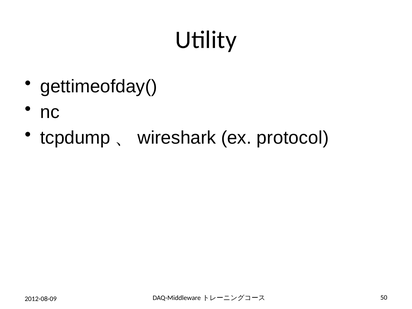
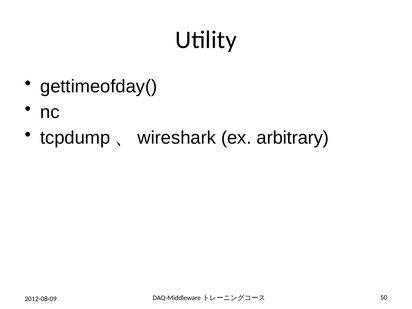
protocol: protocol -> arbitrary (293, 138)
